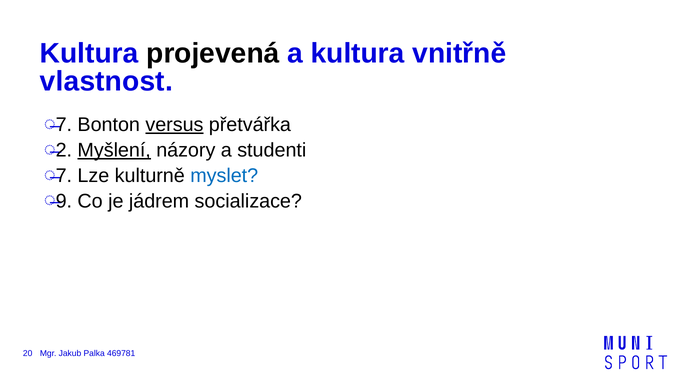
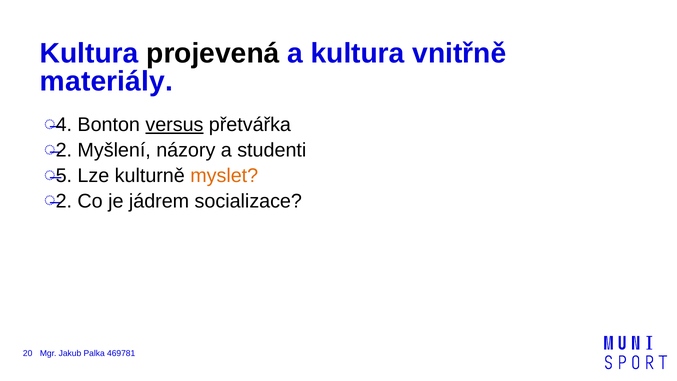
vlastnost: vlastnost -> materiály (106, 81)
7: 7 -> 4 (64, 125)
Myšlení underline: present -> none (114, 150)
7: 7 -> 5 (64, 176)
myslet colour: blue -> orange (224, 176)
9: 9 -> 2 (64, 201)
